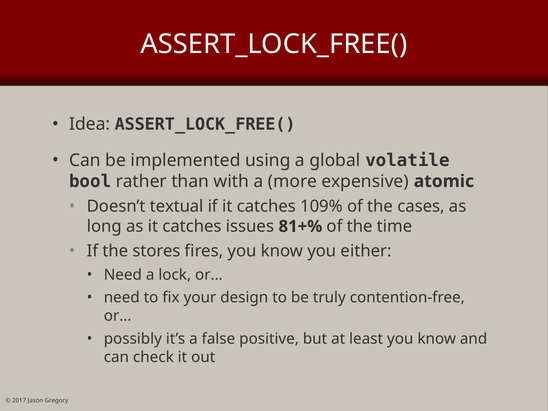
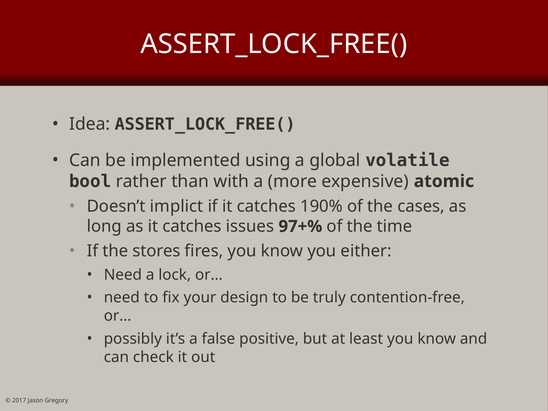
textual: textual -> implict (177, 206)
109%: 109% -> 190% (321, 206)
81+%: 81+% -> 97+% (300, 226)
